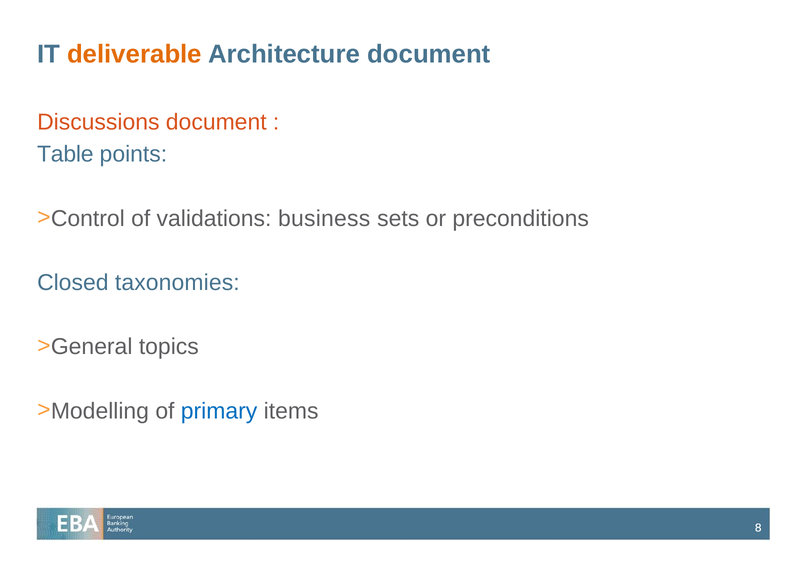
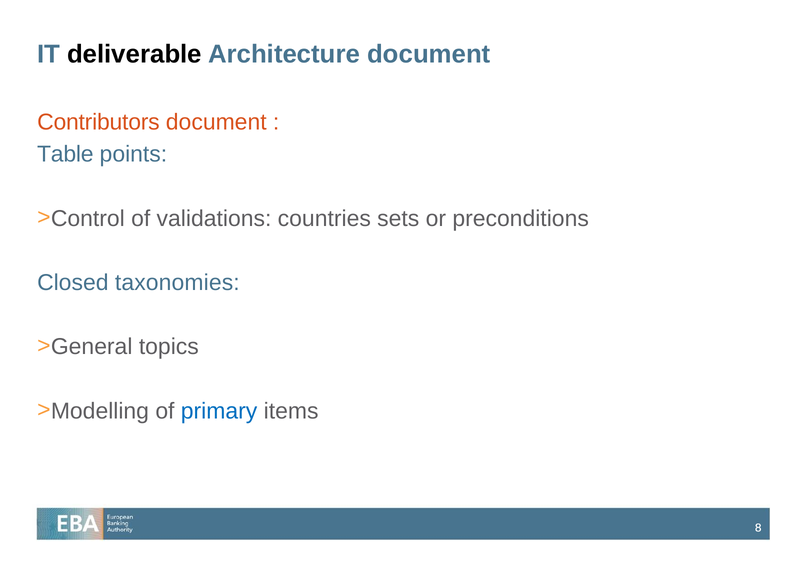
deliverable colour: orange -> black (134, 54)
Discussions: Discussions -> Contributors (98, 122)
business: business -> countries (324, 219)
